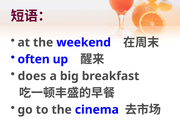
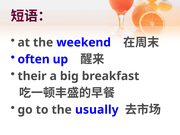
does: does -> their (32, 76)
cinema: cinema -> usually (97, 110)
